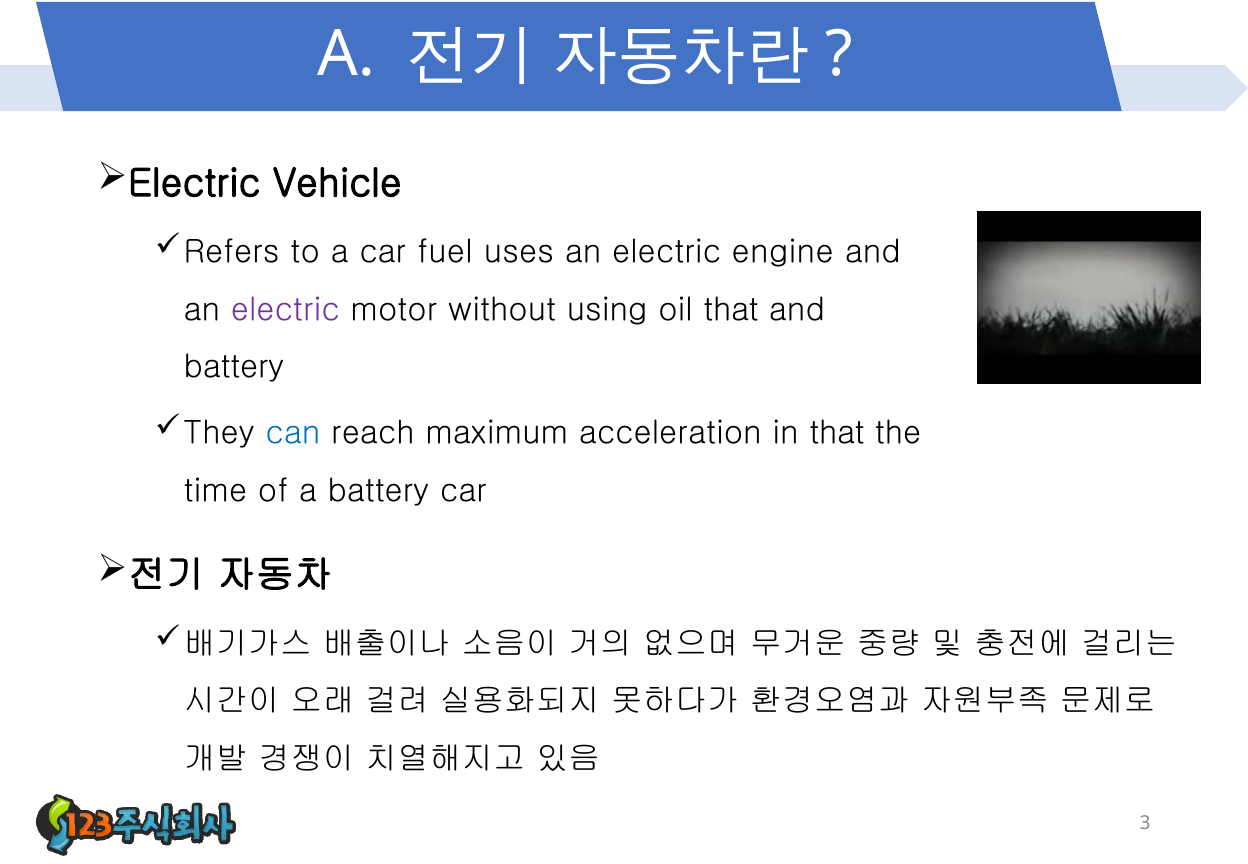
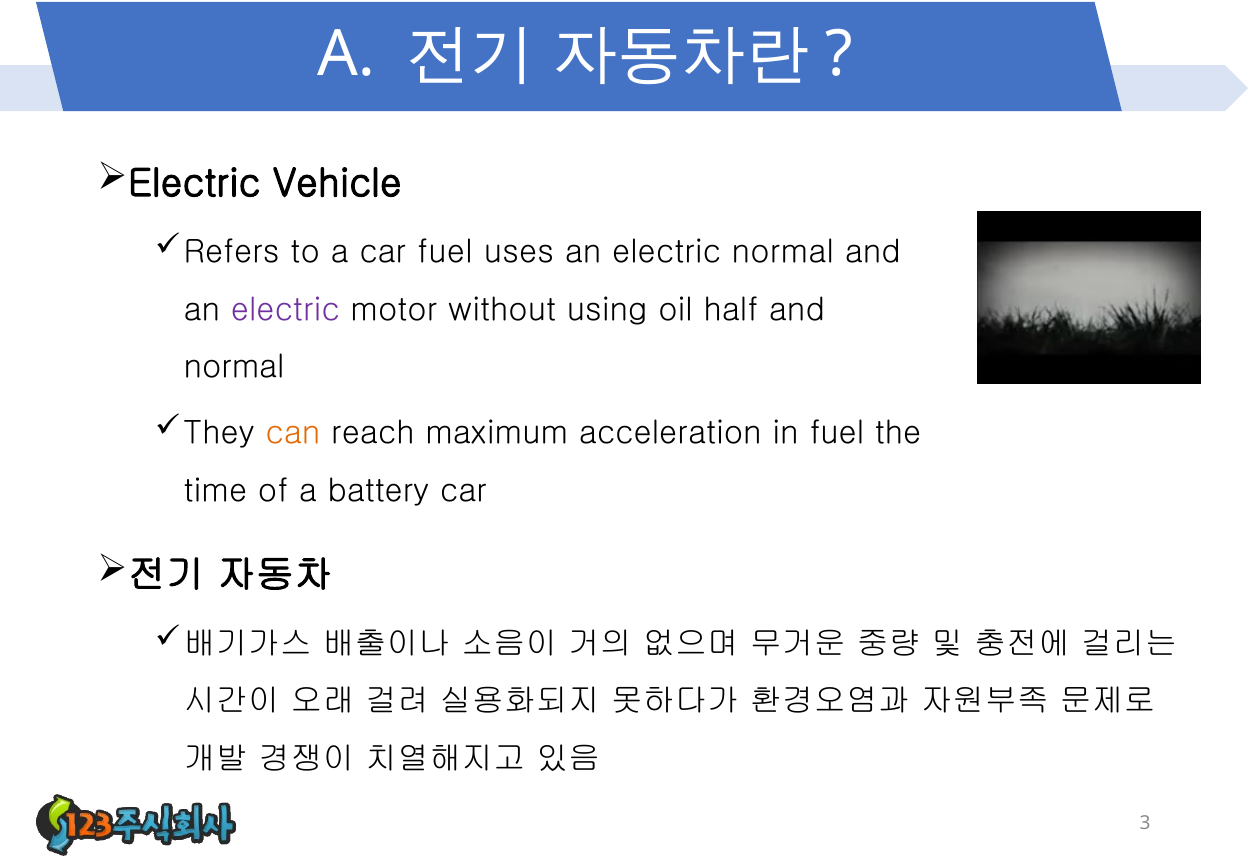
electric engine: engine -> normal (783, 252)
oil that: that -> half (731, 310)
battery: battery -> normal (234, 367)
can colour: blue -> orange (293, 433)
in that: that -> fuel (837, 433)
